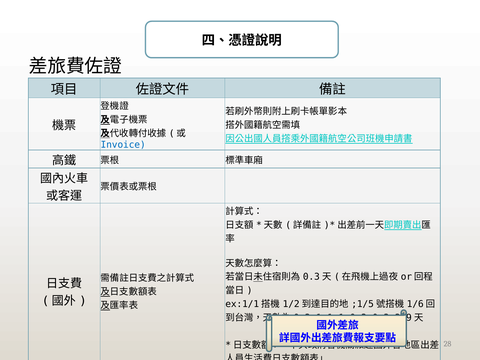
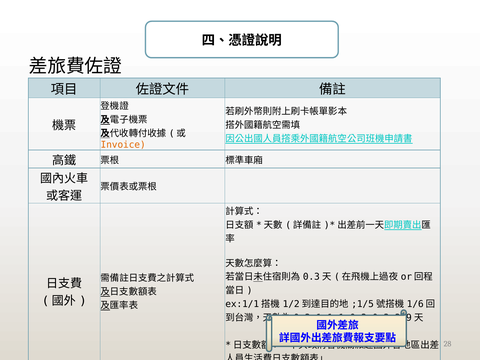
Invoice colour: blue -> orange (123, 145)
